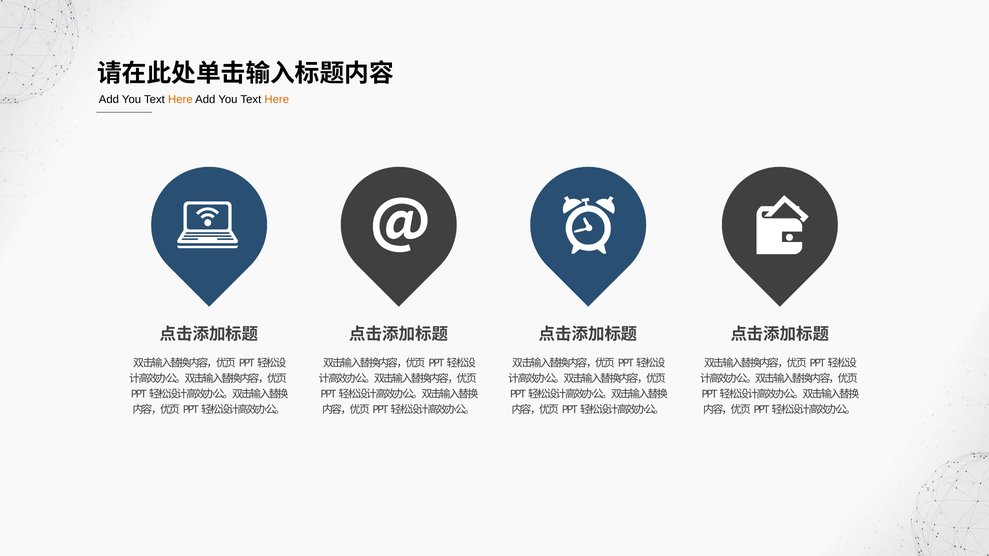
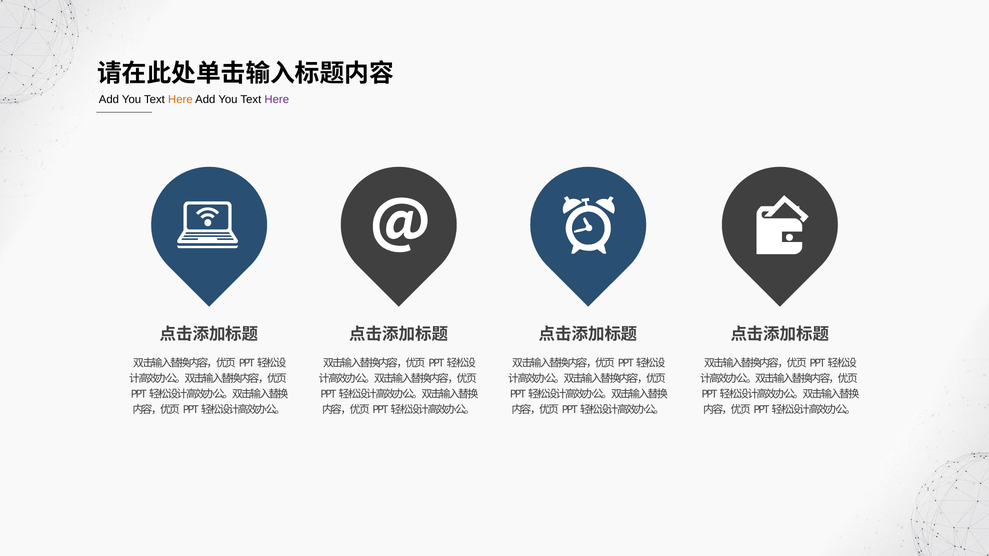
Here colour: orange -> purple (277, 99)
